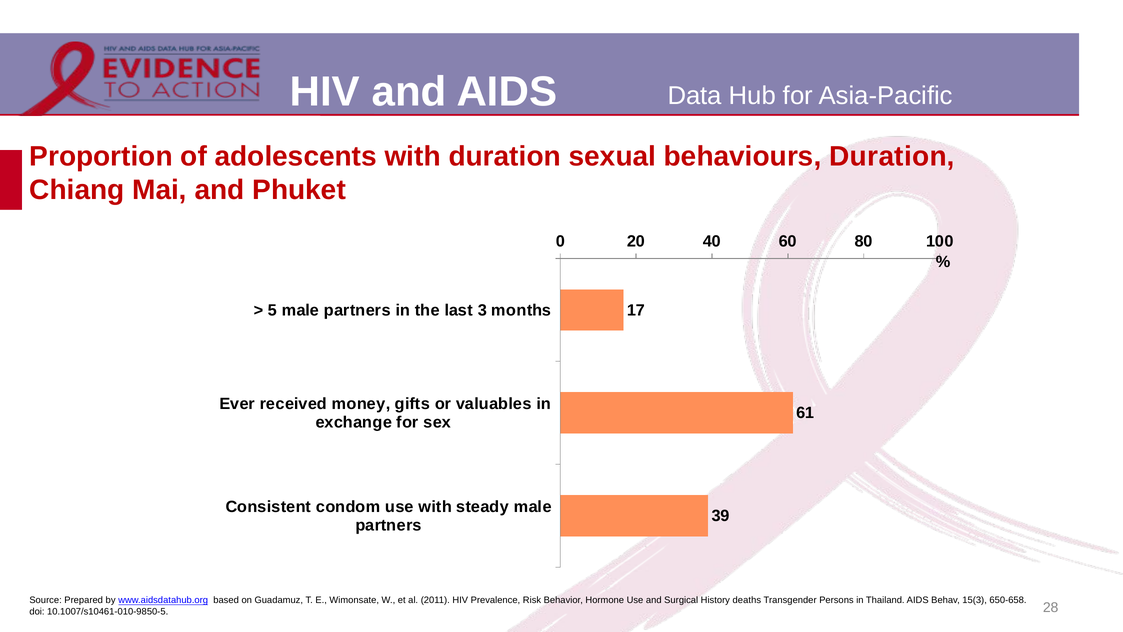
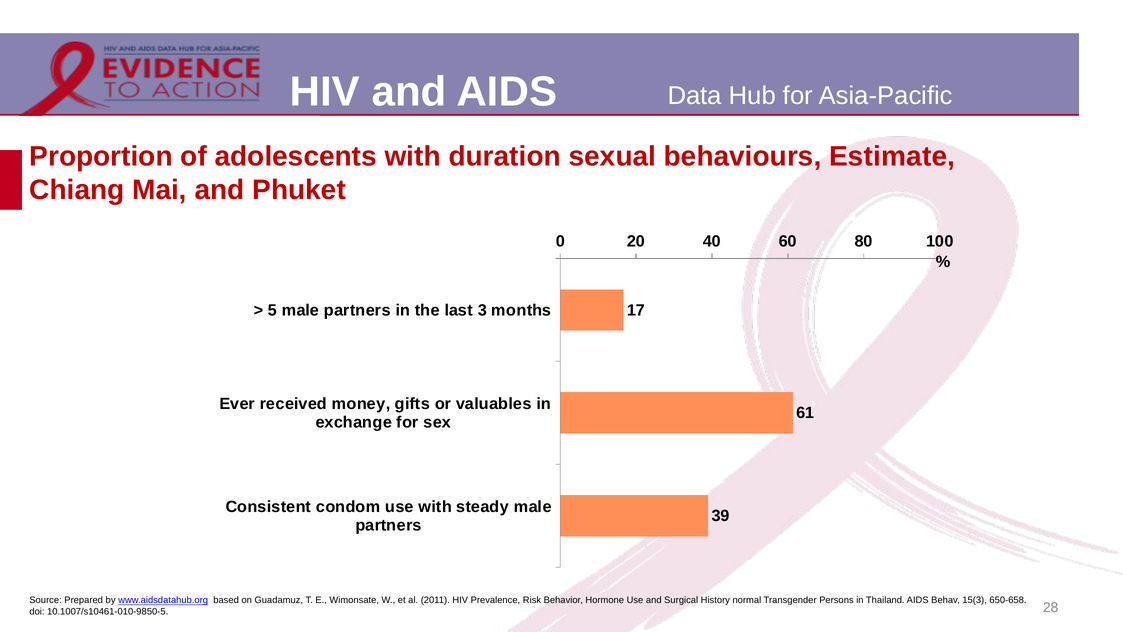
behaviours Duration: Duration -> Estimate (892, 156)
deaths: deaths -> normal (747, 600)
